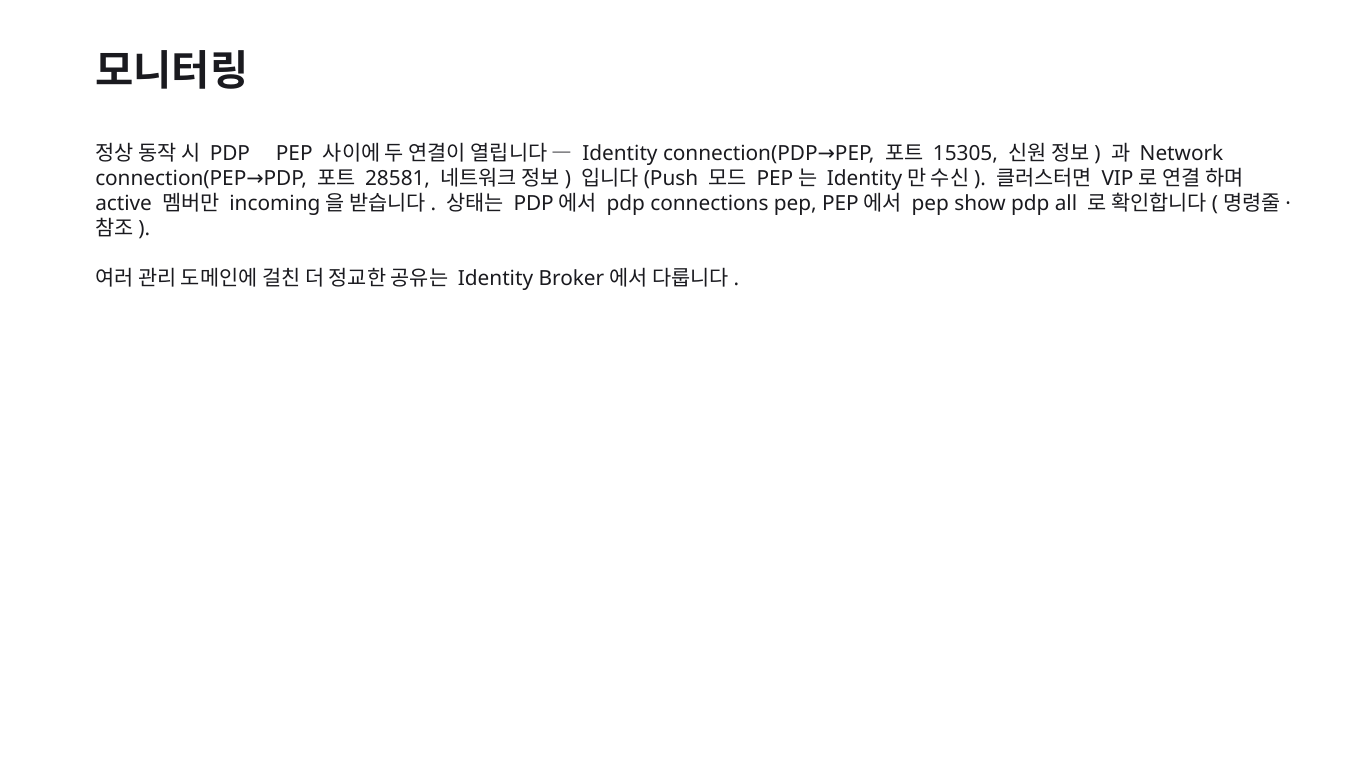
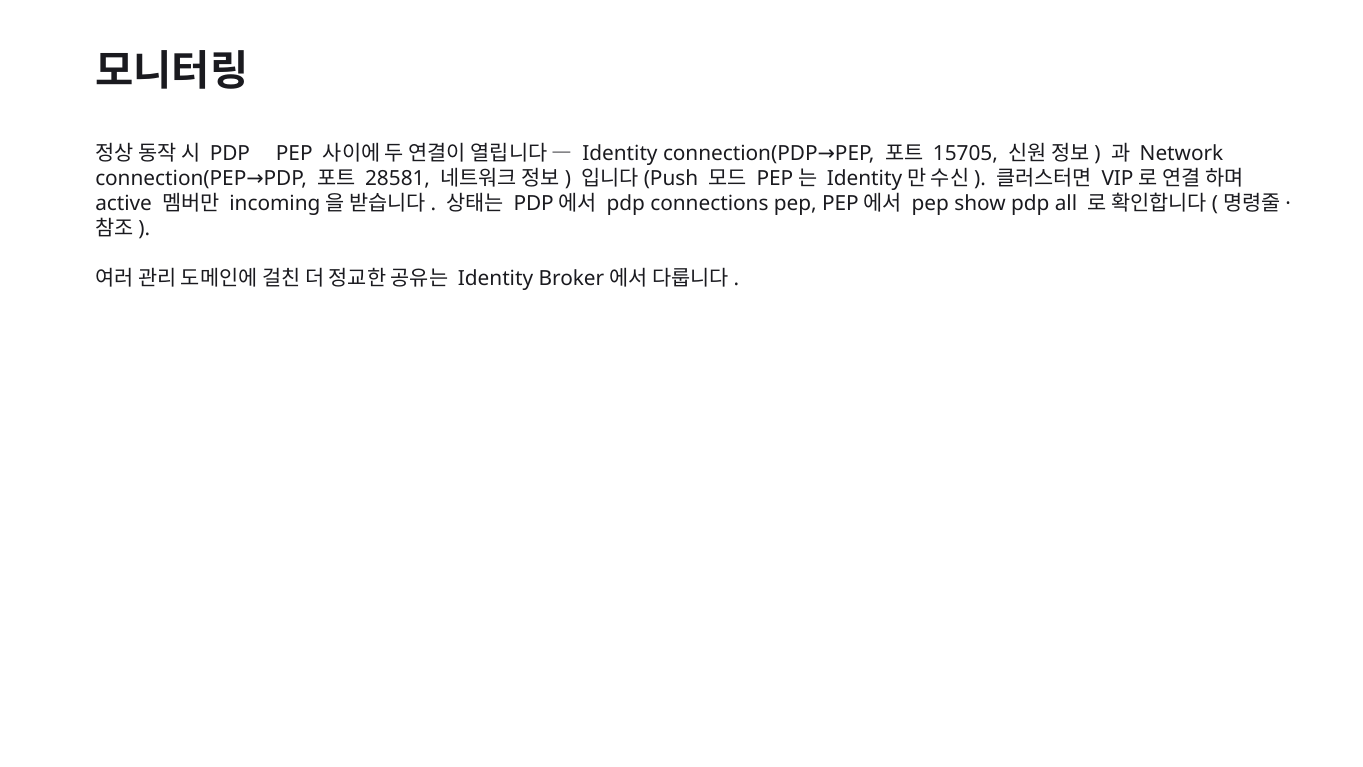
15305: 15305 -> 15705 (965, 154)
